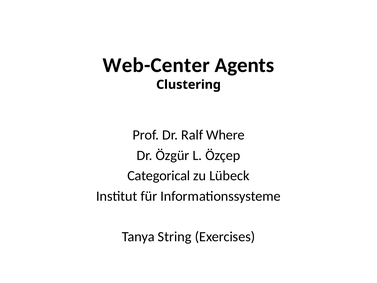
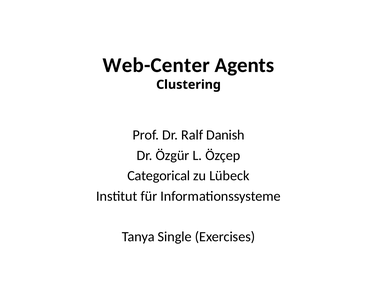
Where: Where -> Danish (225, 135)
String: String -> Single (175, 237)
